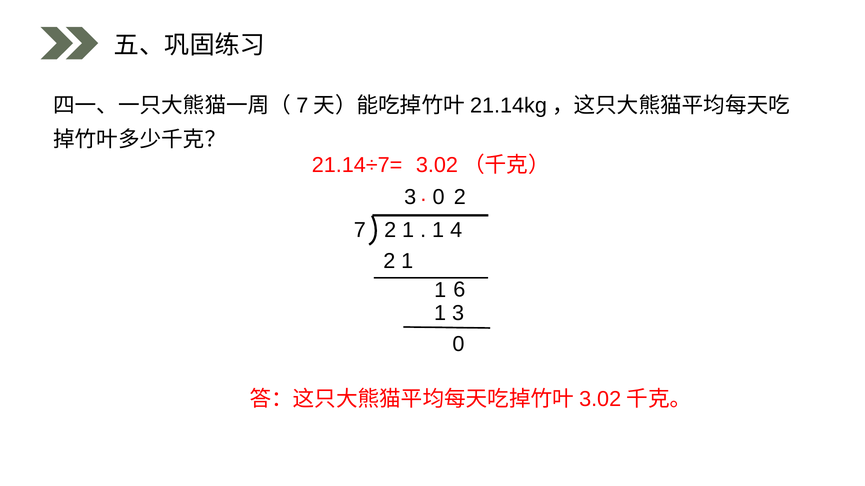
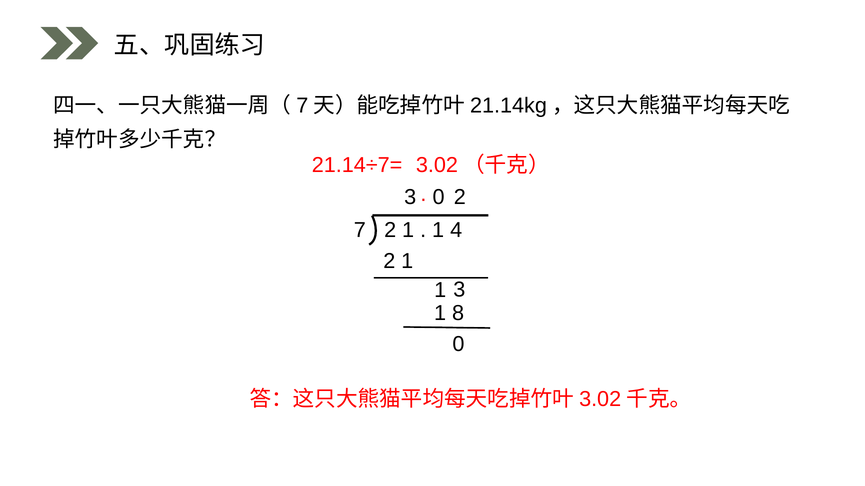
1 6: 6 -> 3 (459, 290)
1 3: 3 -> 8 (458, 313)
